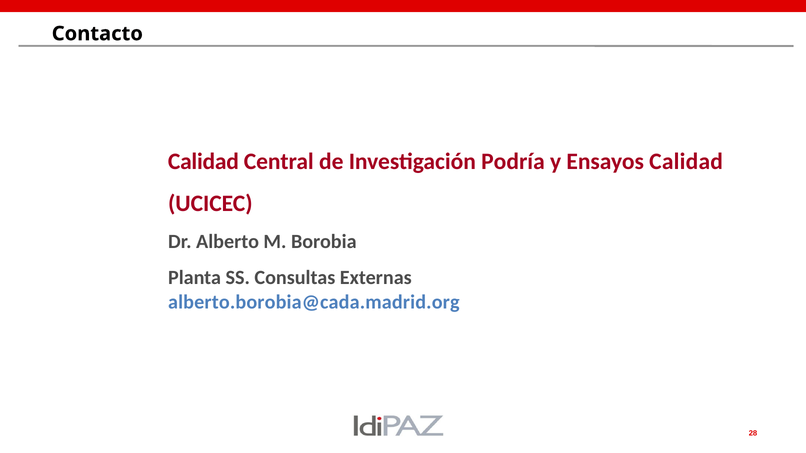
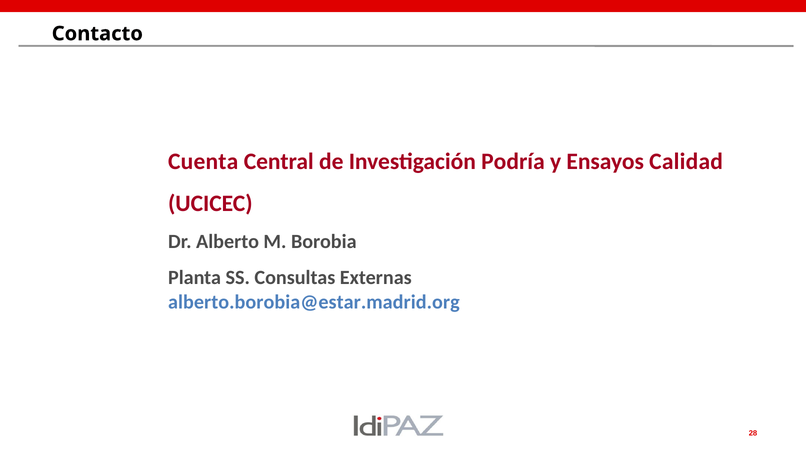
Calidad: Calidad -> Cuenta (203, 161)
alberto.borobia@cada.madrid.org: alberto.borobia@cada.madrid.org -> alberto.borobia@estar.madrid.org (314, 302)
